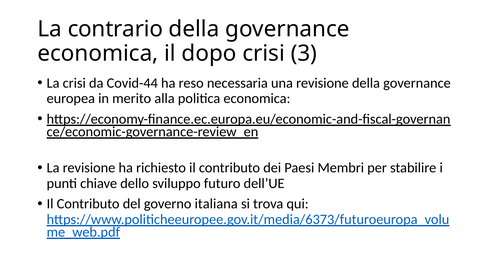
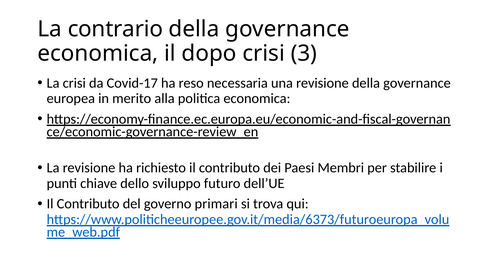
Covid-44: Covid-44 -> Covid-17 (132, 83)
italiana: italiana -> primari (216, 204)
